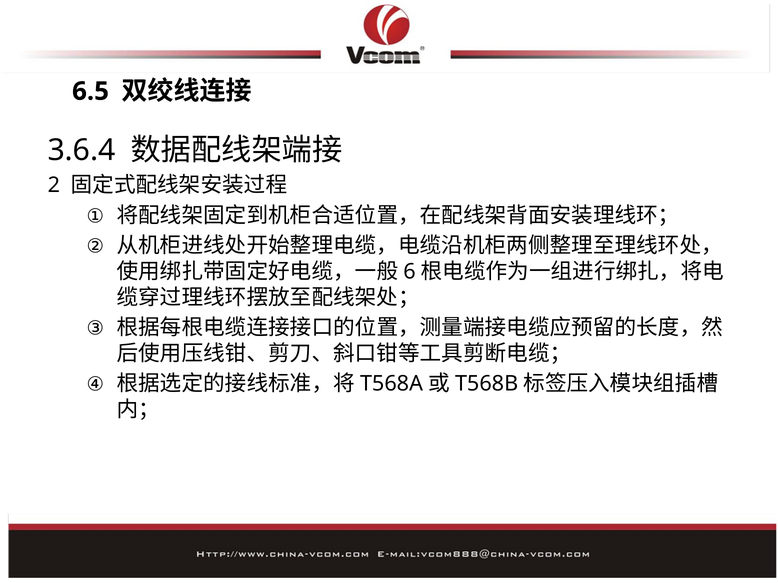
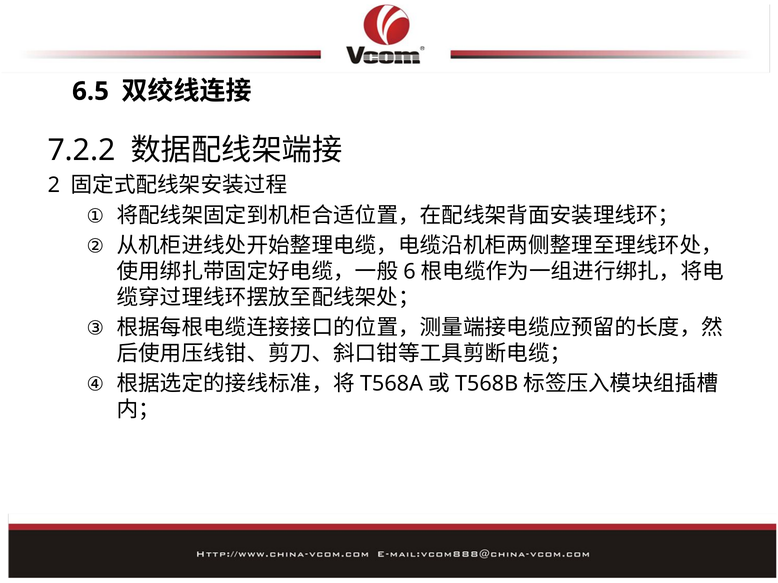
3.6.4: 3.6.4 -> 7.2.2 (82, 150)
